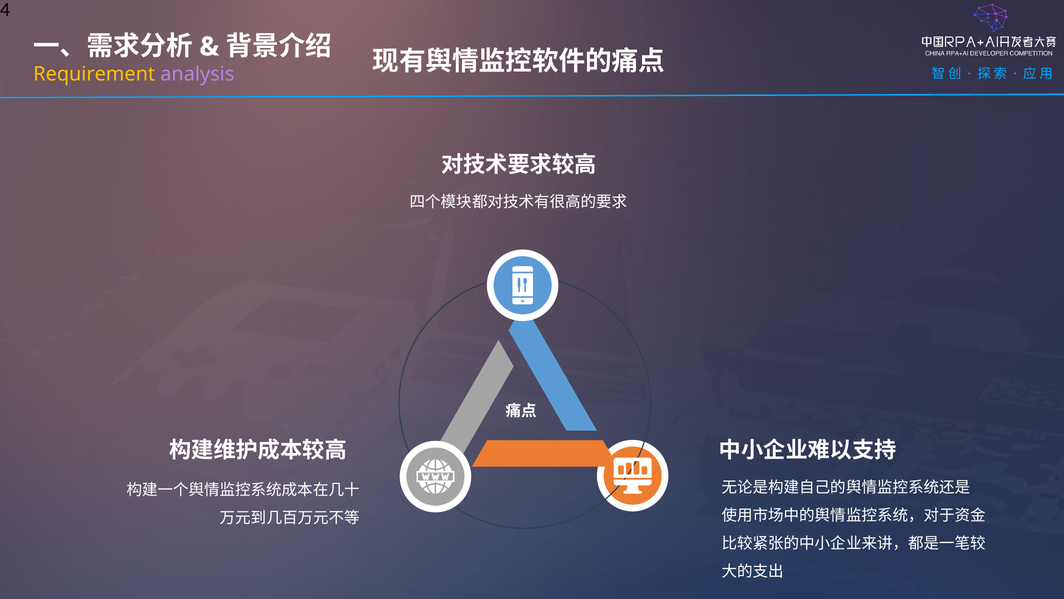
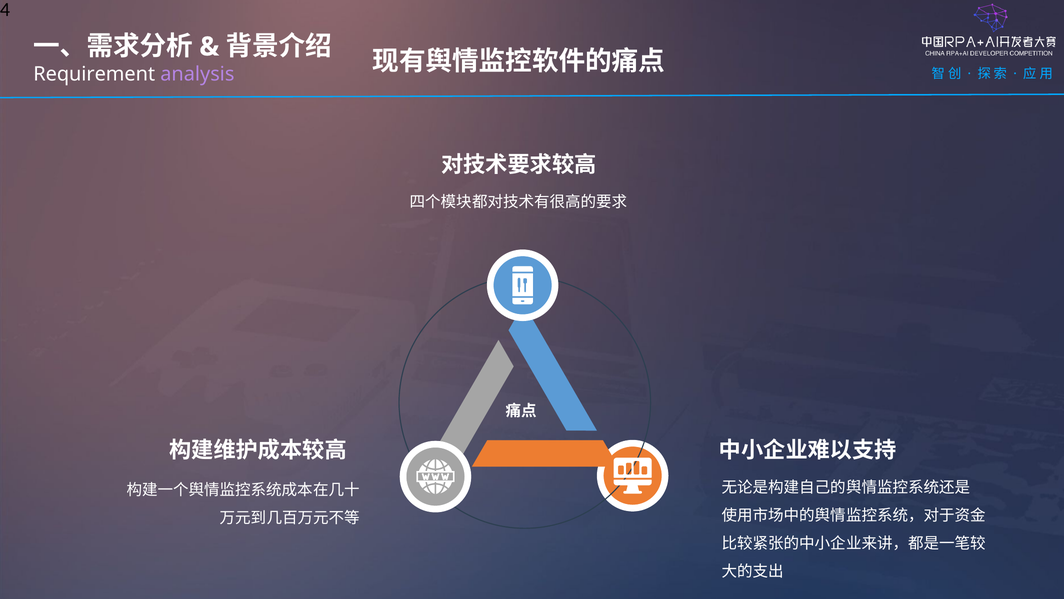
Requirement colour: yellow -> white (94, 74)
